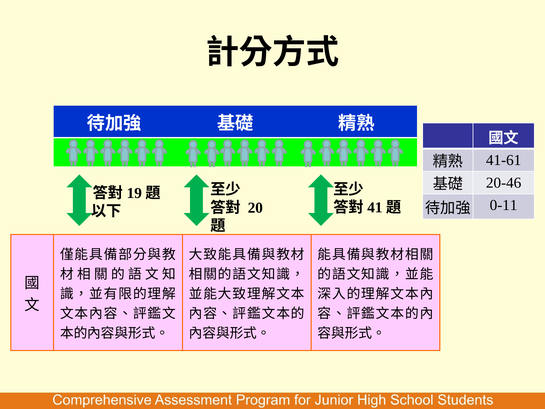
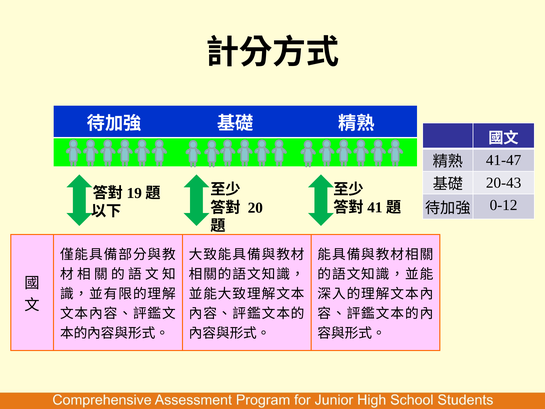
41-61: 41-61 -> 41-47 (504, 160)
20-46: 20-46 -> 20-43 (504, 183)
0-11: 0-11 -> 0-12 (504, 205)
